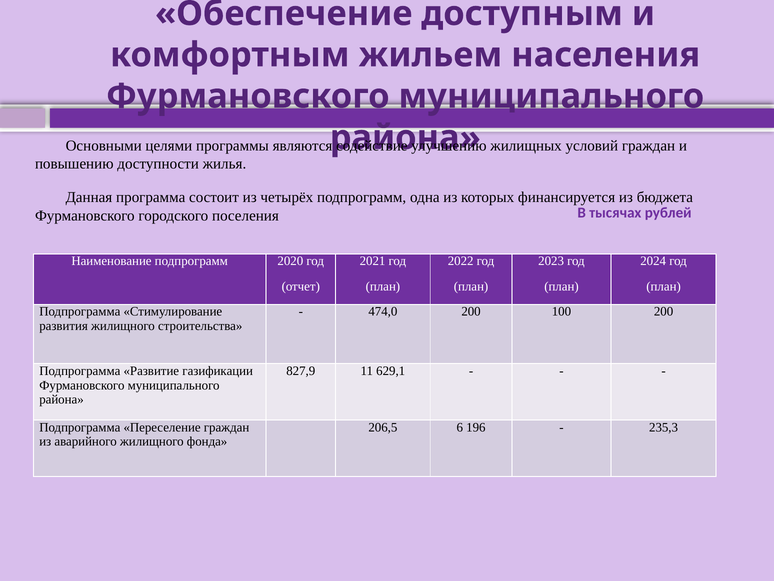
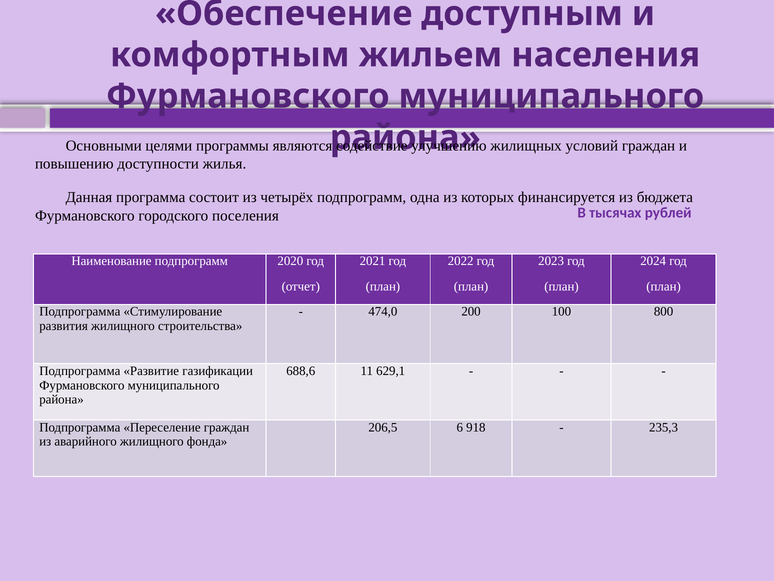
100 200: 200 -> 800 (664, 311)
827,9: 827,9 -> 688,6 (301, 371)
196: 196 -> 918 (476, 427)
